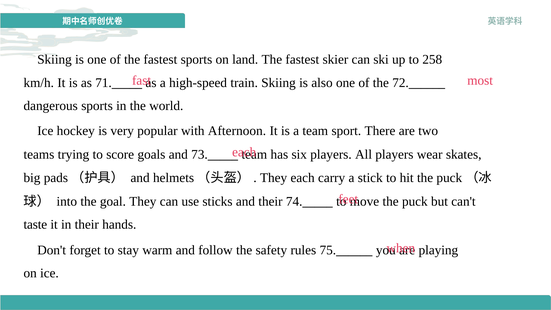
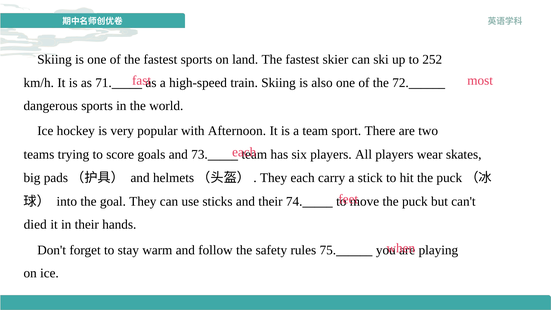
258: 258 -> 252 (432, 59)
taste: taste -> died (35, 224)
